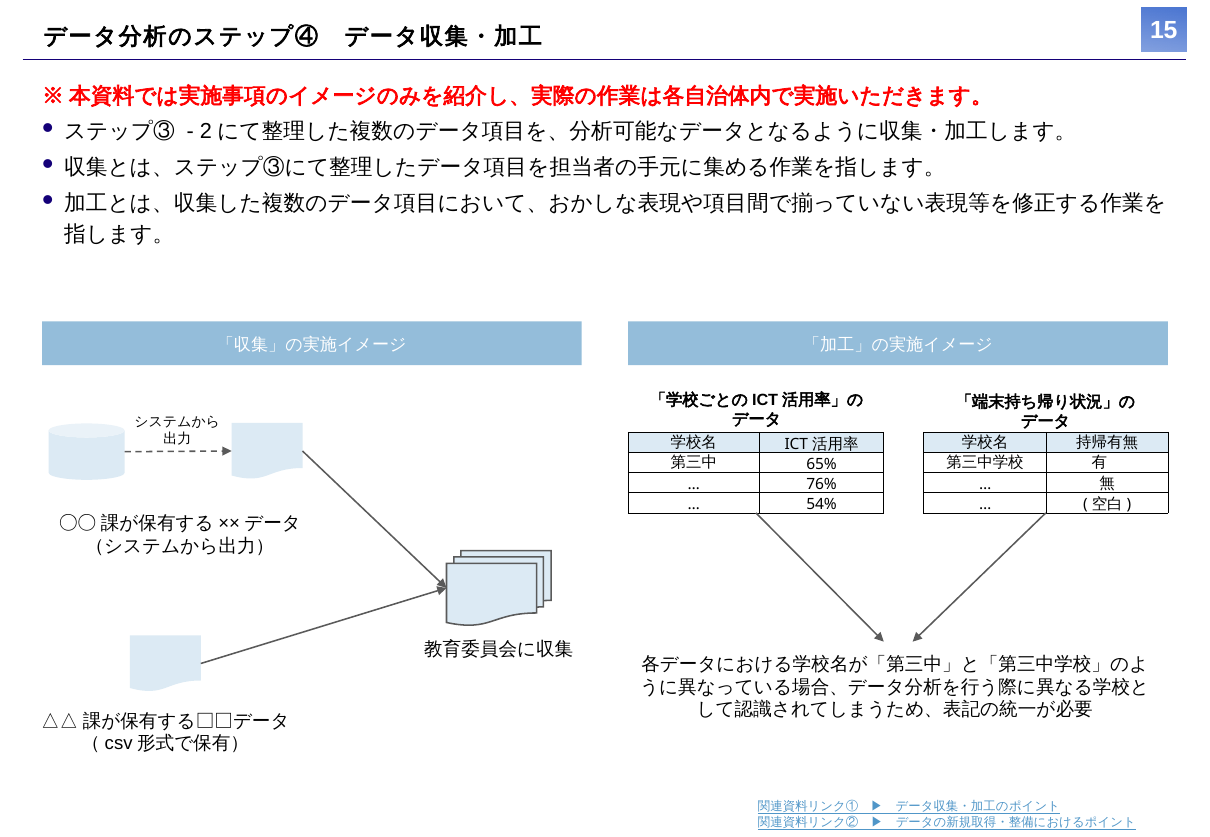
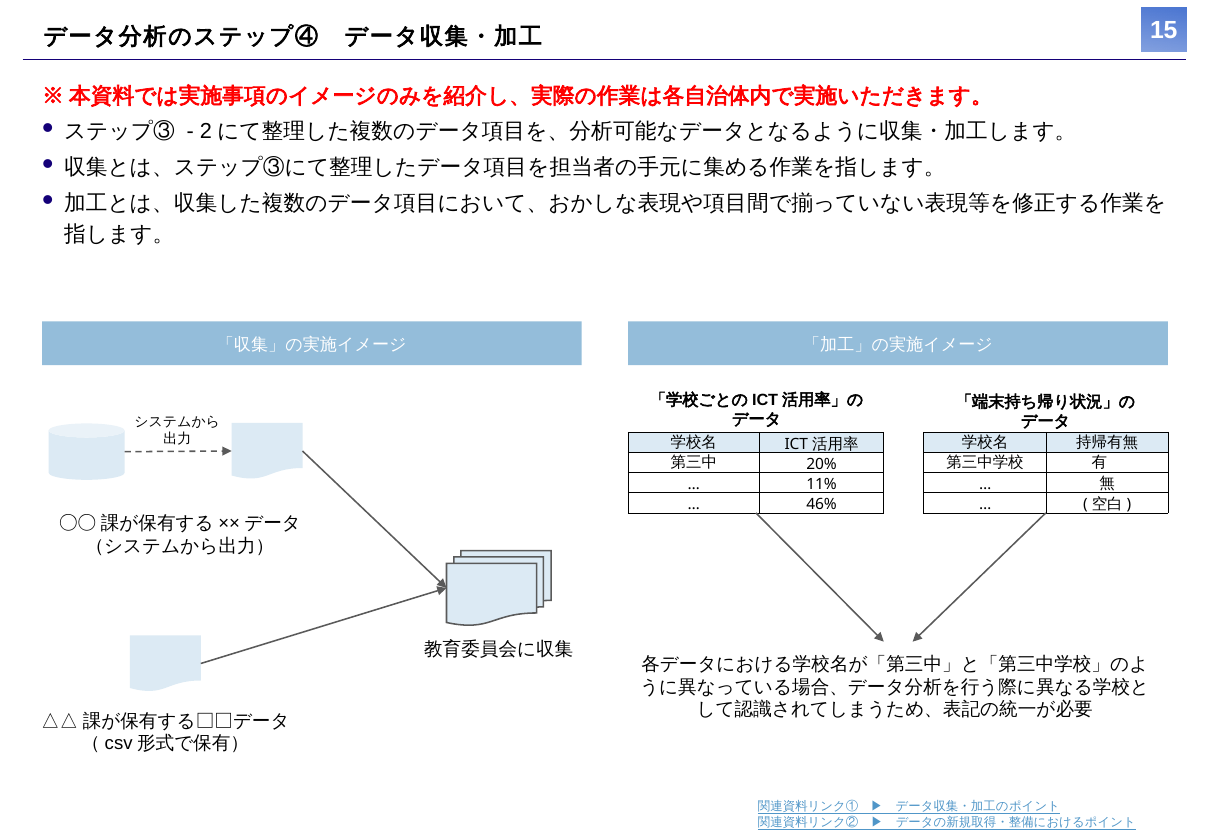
65%: 65% -> 20% (822, 465)
76%: 76% -> 11% (822, 485)
54%: 54% -> 46% (822, 505)
